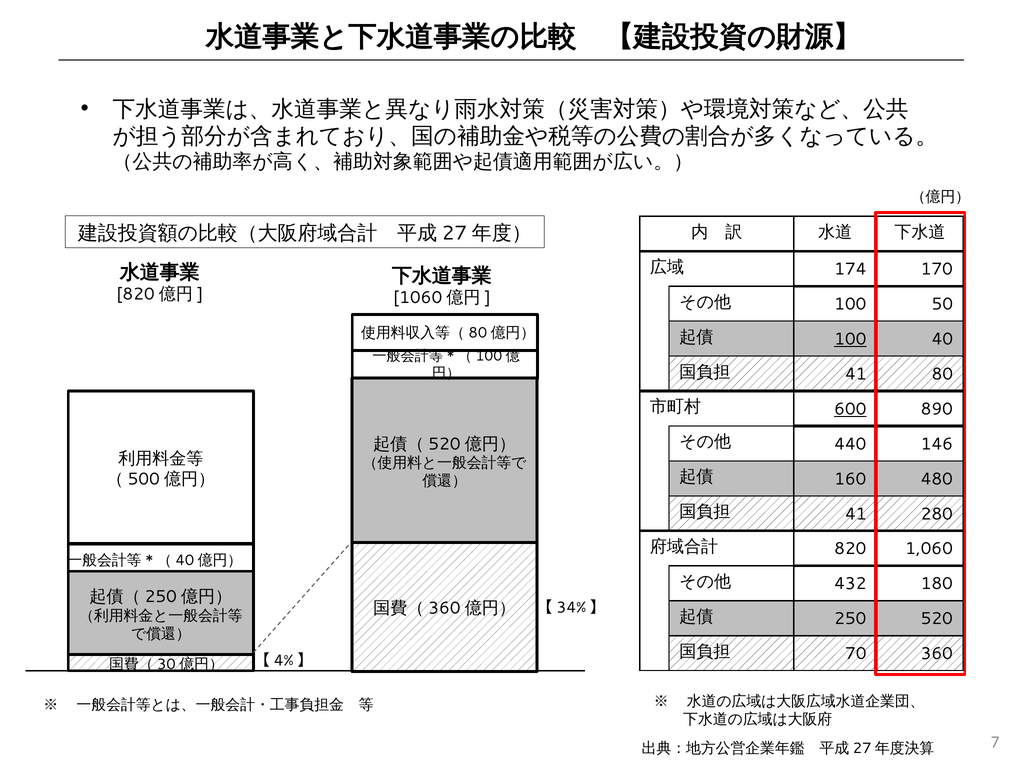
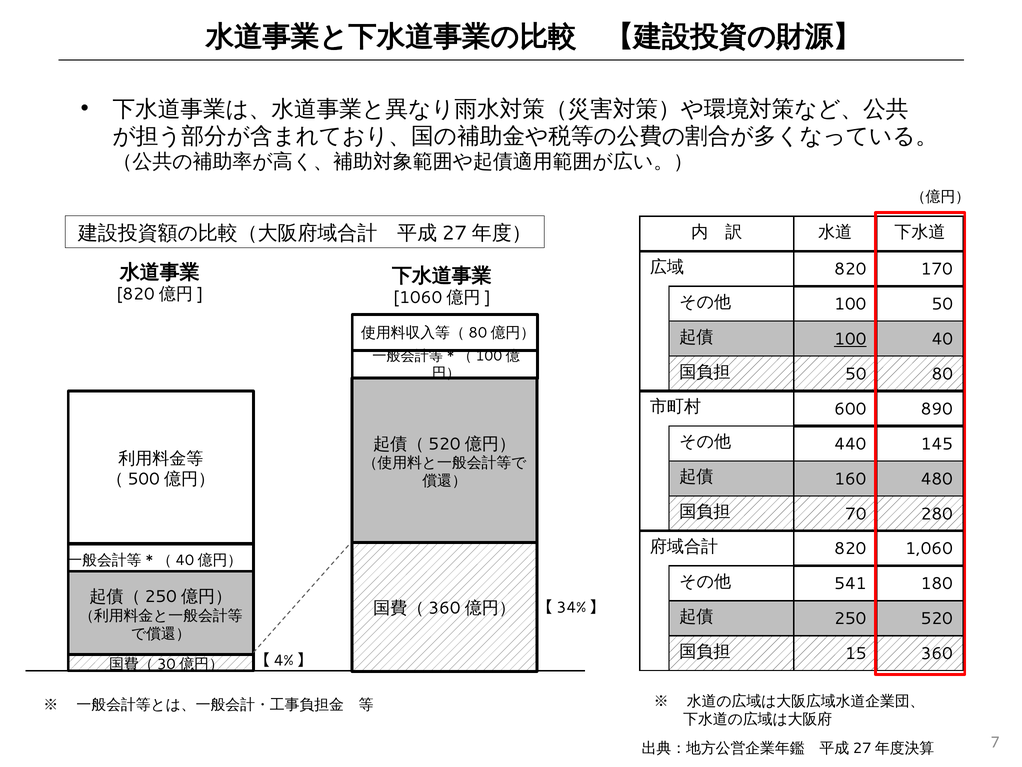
174: 174 -> 820 (850, 269)
41: 41 -> 50 (856, 374)
600 underline: present -> none (850, 409)
146: 146 -> 145 (937, 444)
41: 41 -> 70 (856, 514)
432: 432 -> 541 (850, 583)
70: 70 -> 15 (856, 653)
